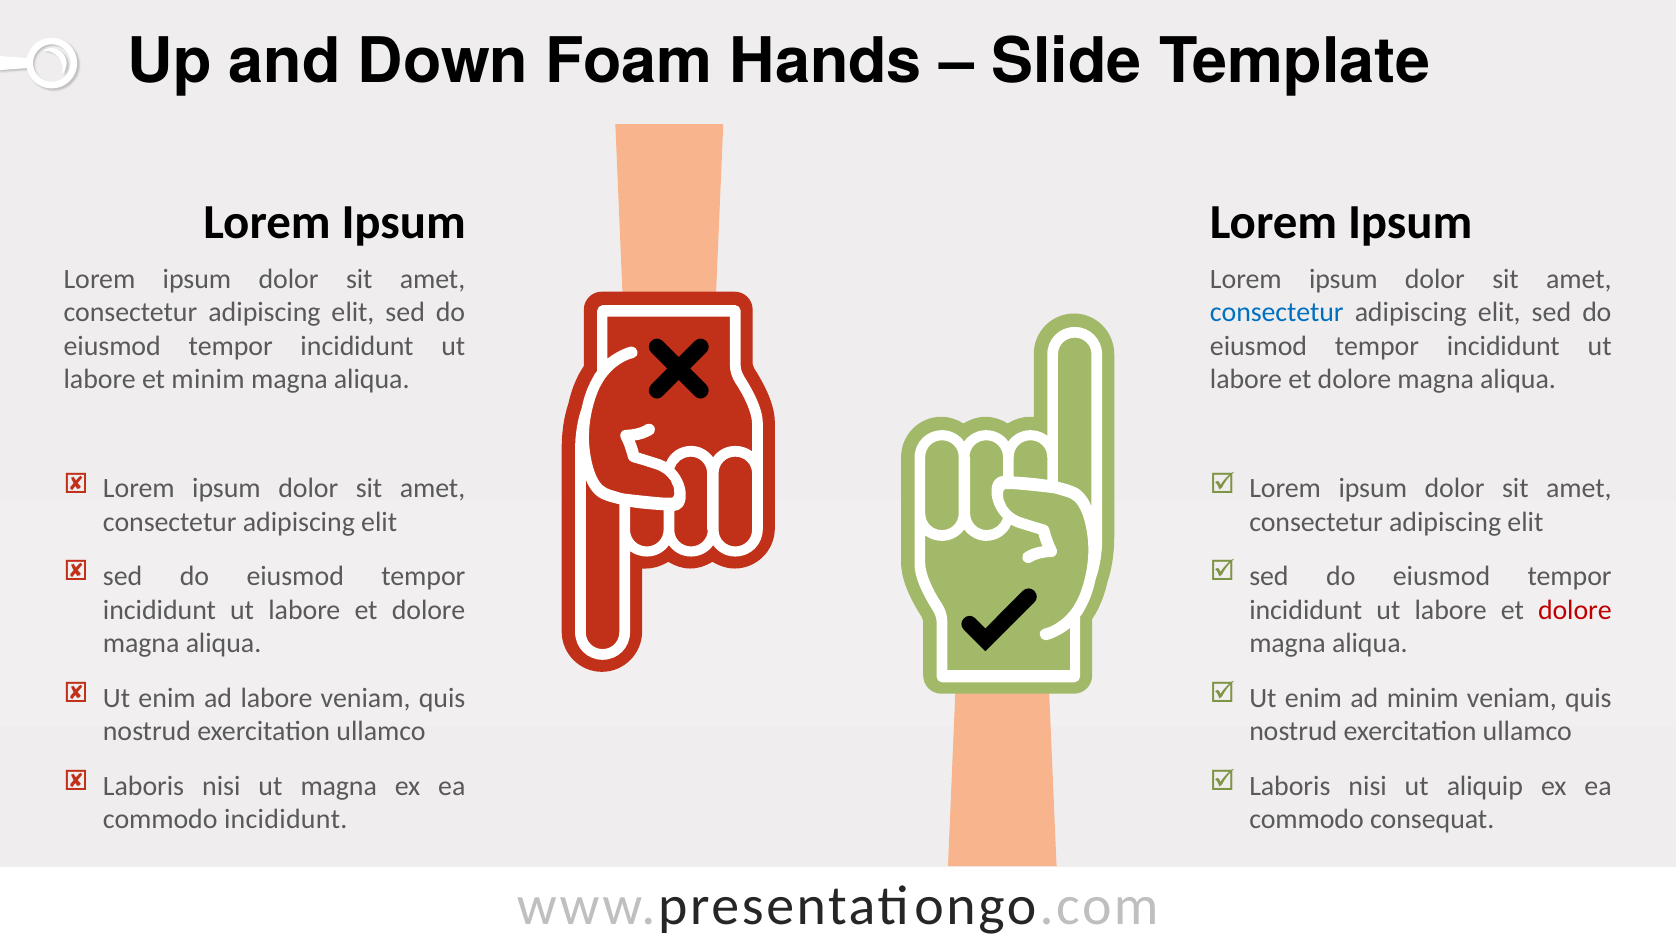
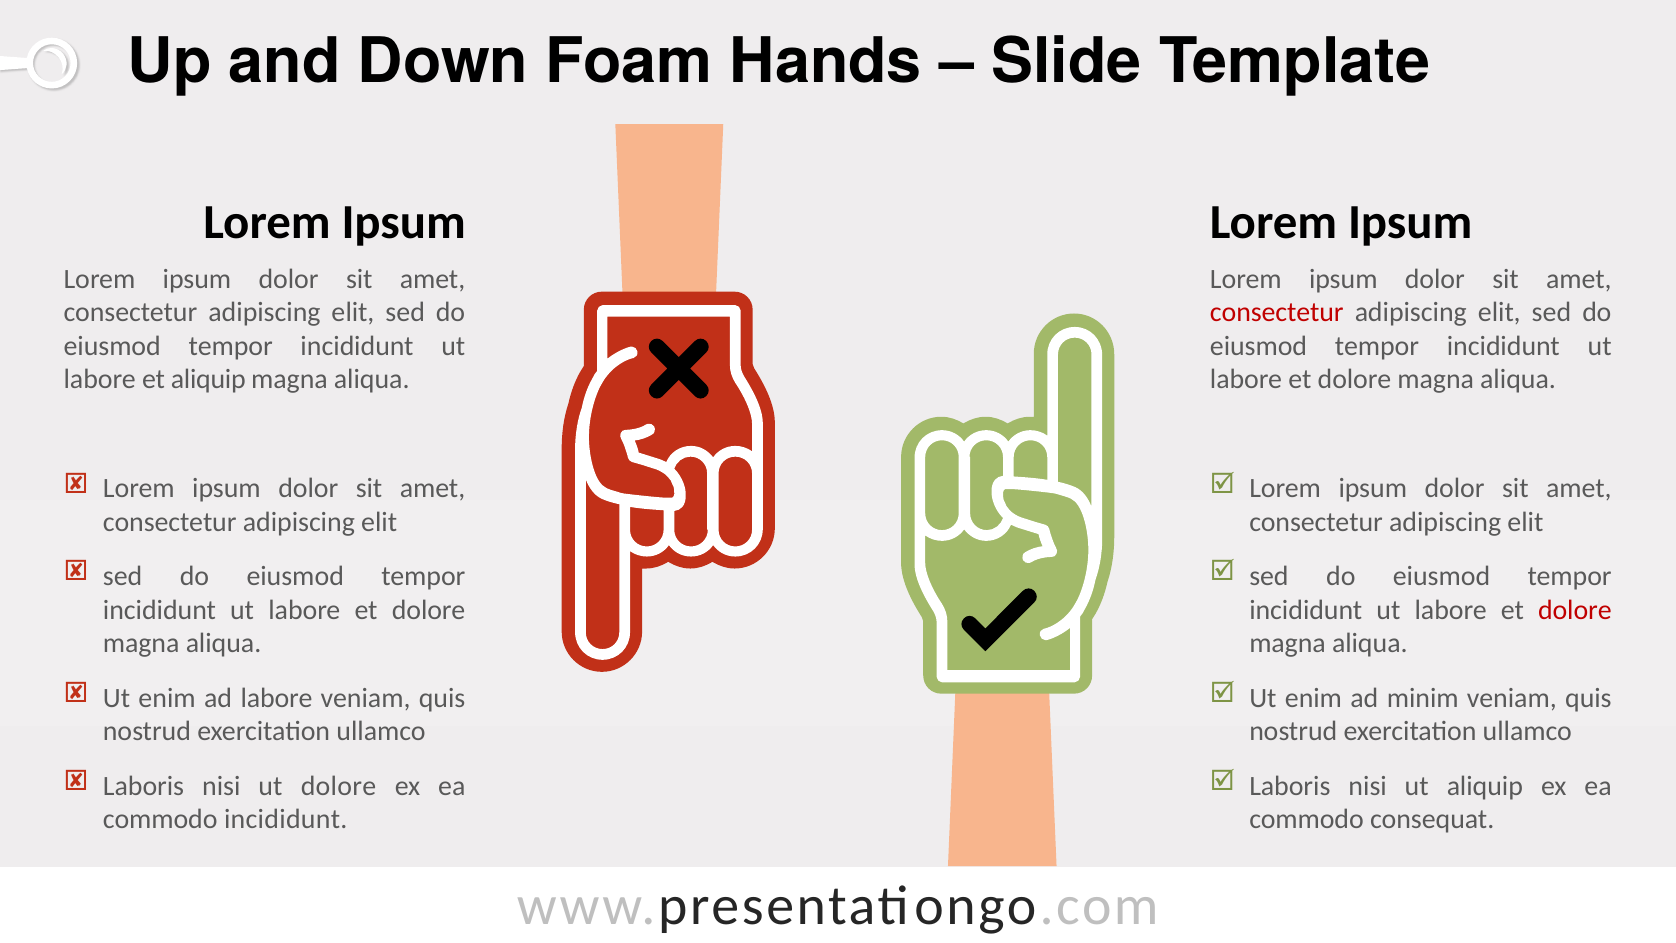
consectetur colour: blue -> red (1277, 312)
et minim: minim -> aliquip (208, 379)
ut magna: magna -> dolore (339, 786)
